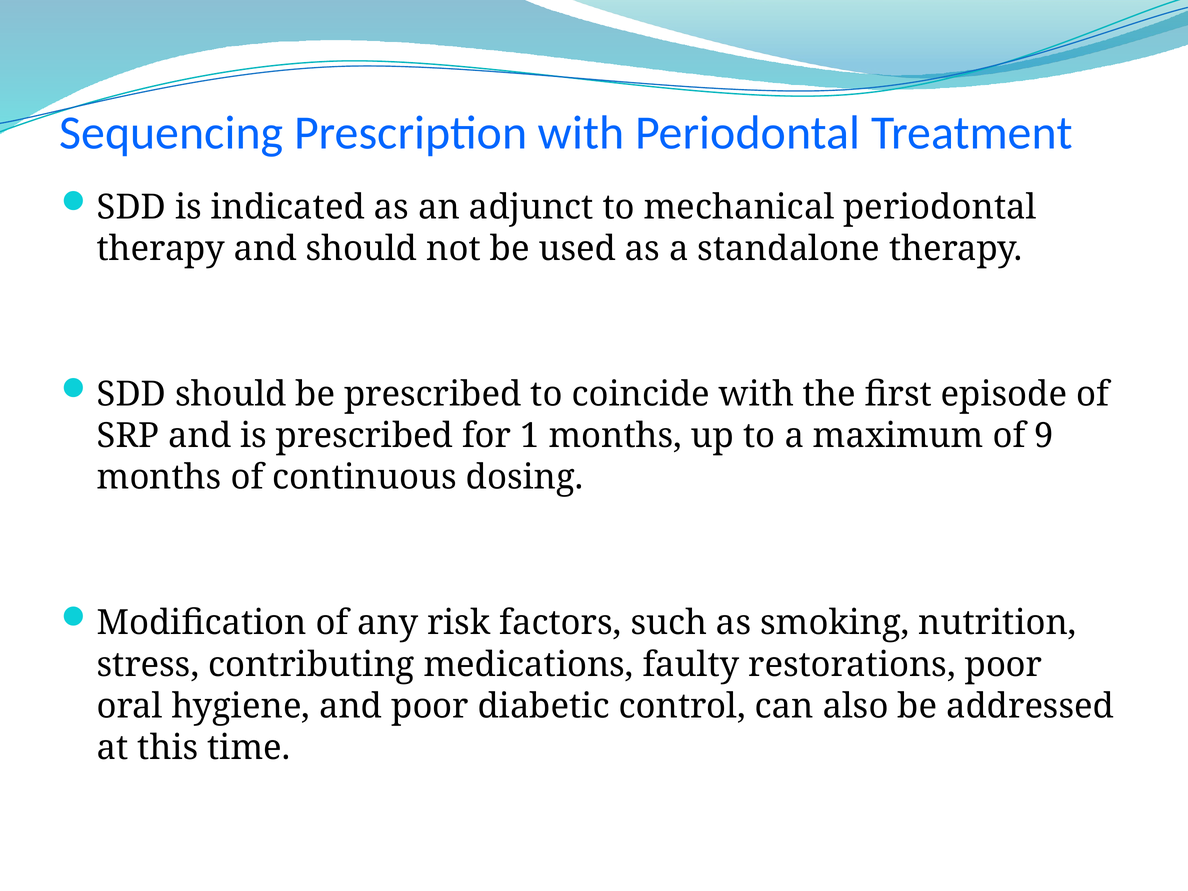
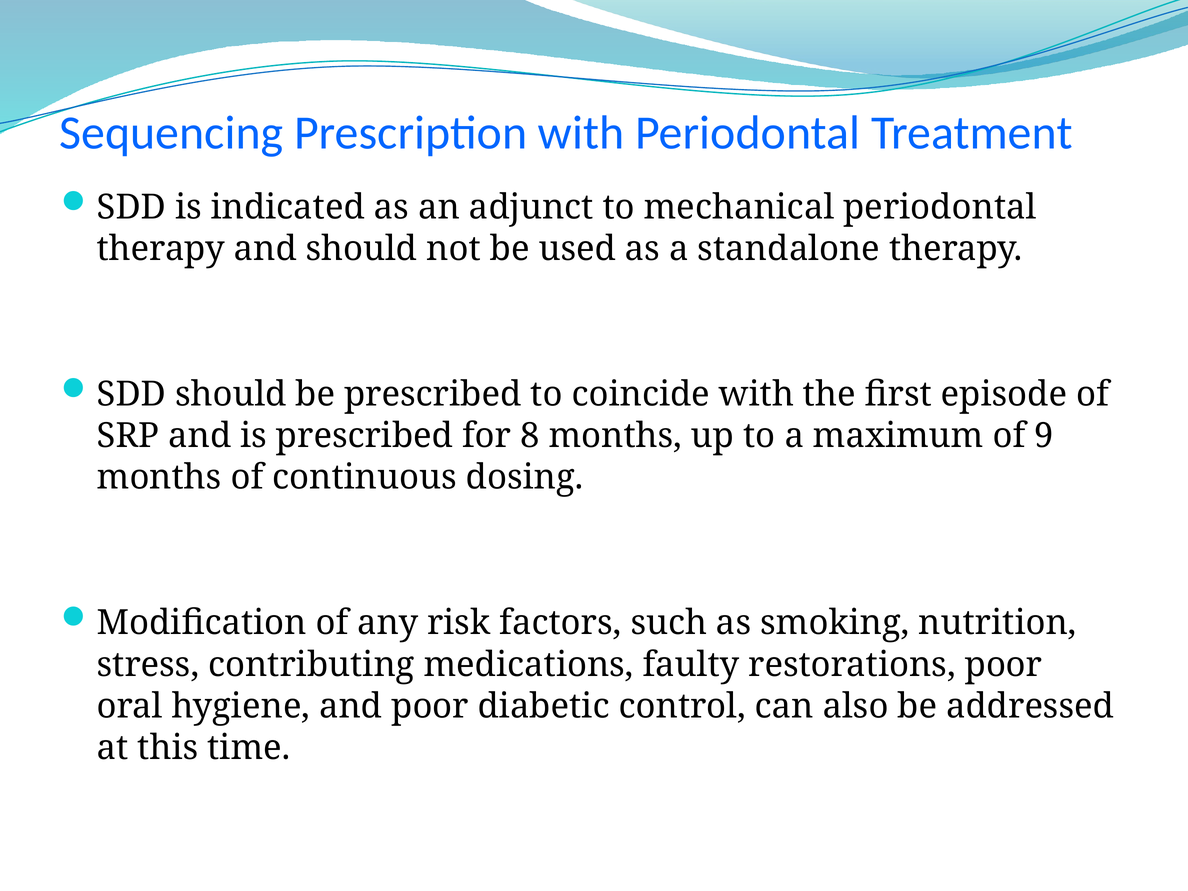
1: 1 -> 8 (530, 436)
